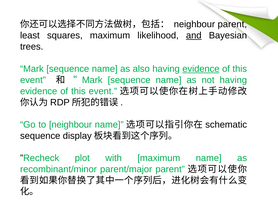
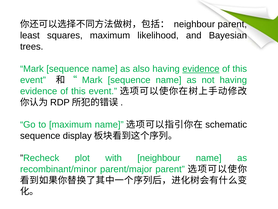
and underline: present -> none (194, 35)
to neighbour: neighbour -> maximum (70, 124)
with maximum: maximum -> neighbour (159, 158)
